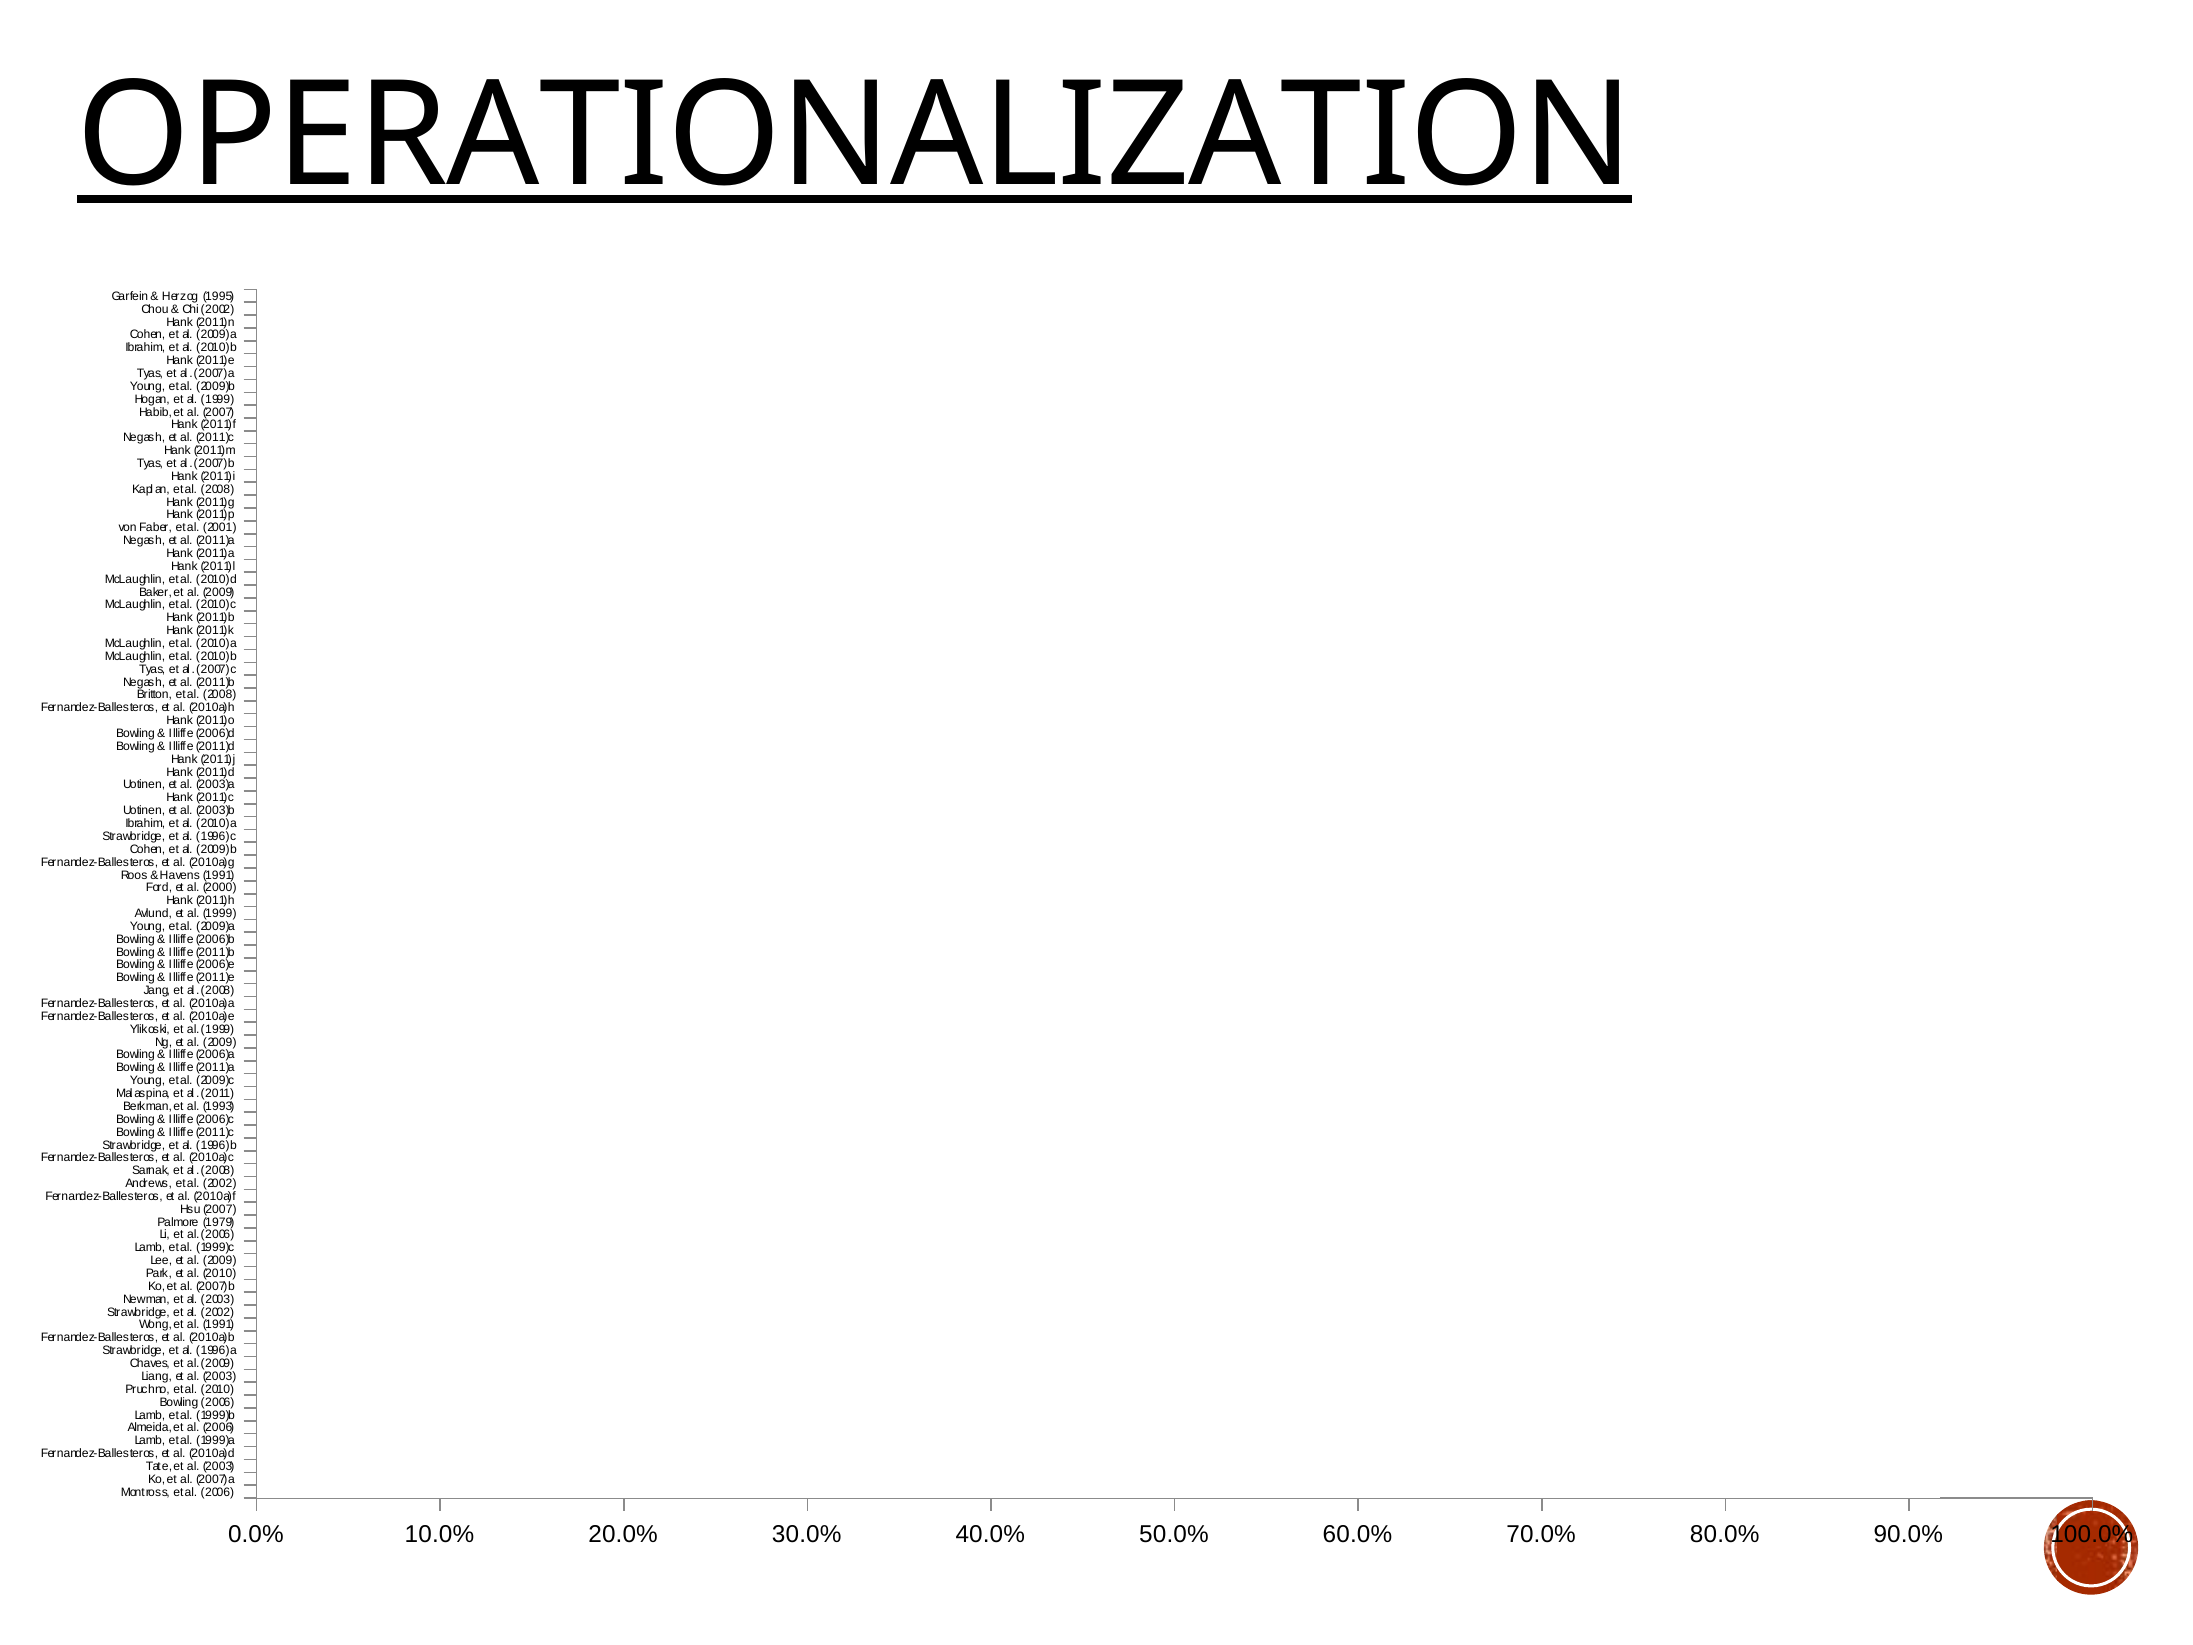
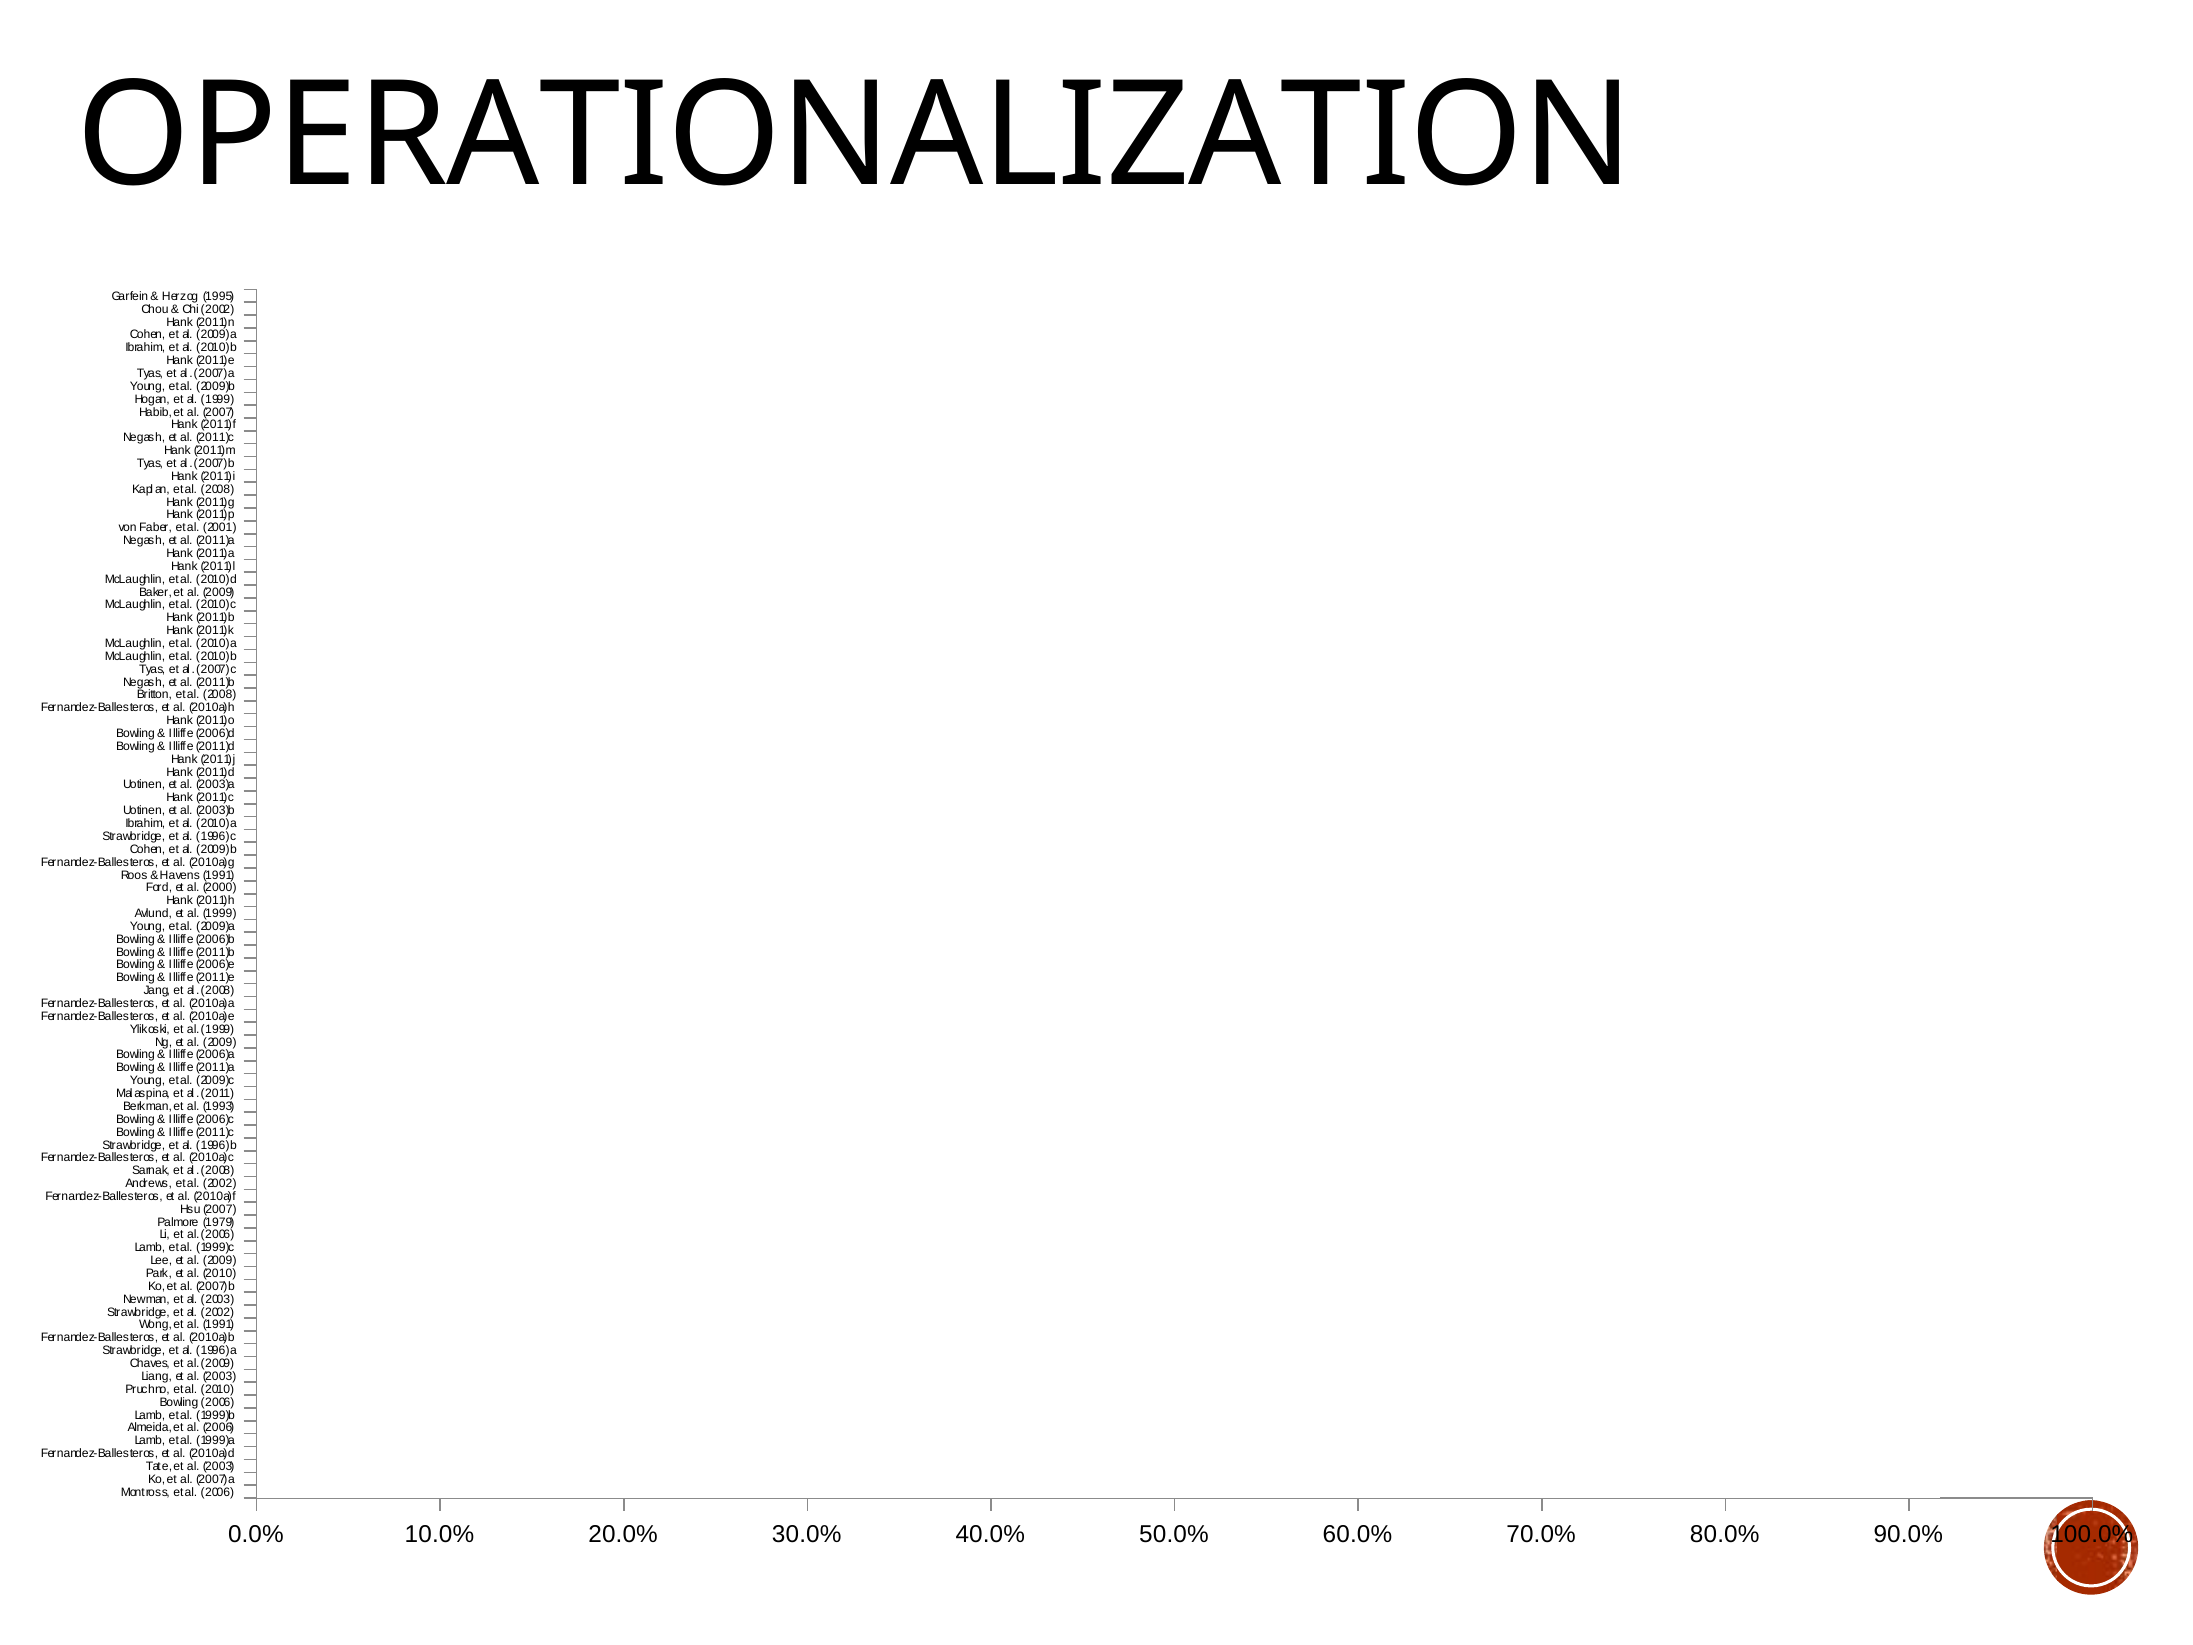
OPERATIONALIZATION underline: present -> none (855, 136)
